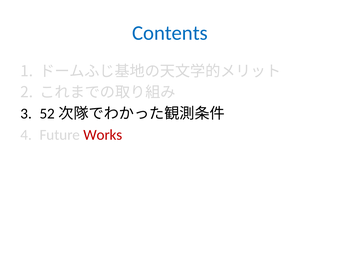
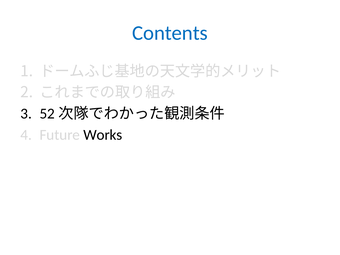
Works colour: red -> black (103, 135)
